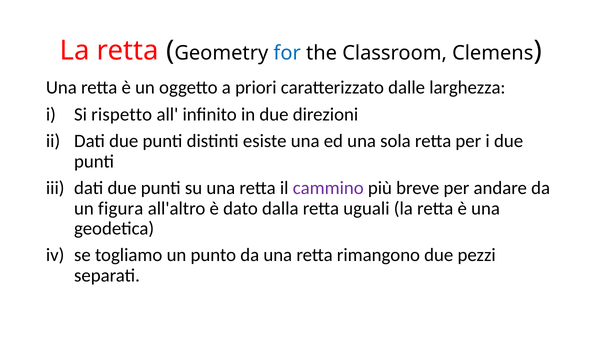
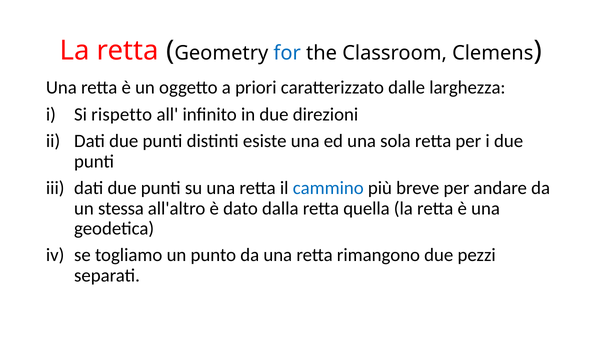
cammino colour: purple -> blue (328, 188)
figura: figura -> stessa (121, 208)
uguali: uguali -> quella (367, 208)
